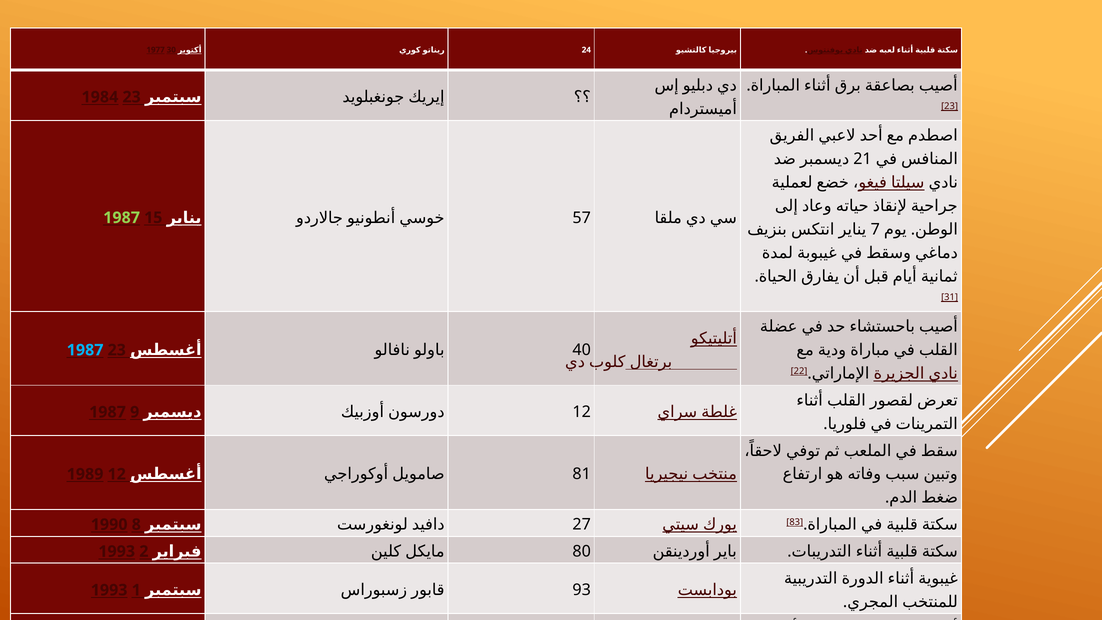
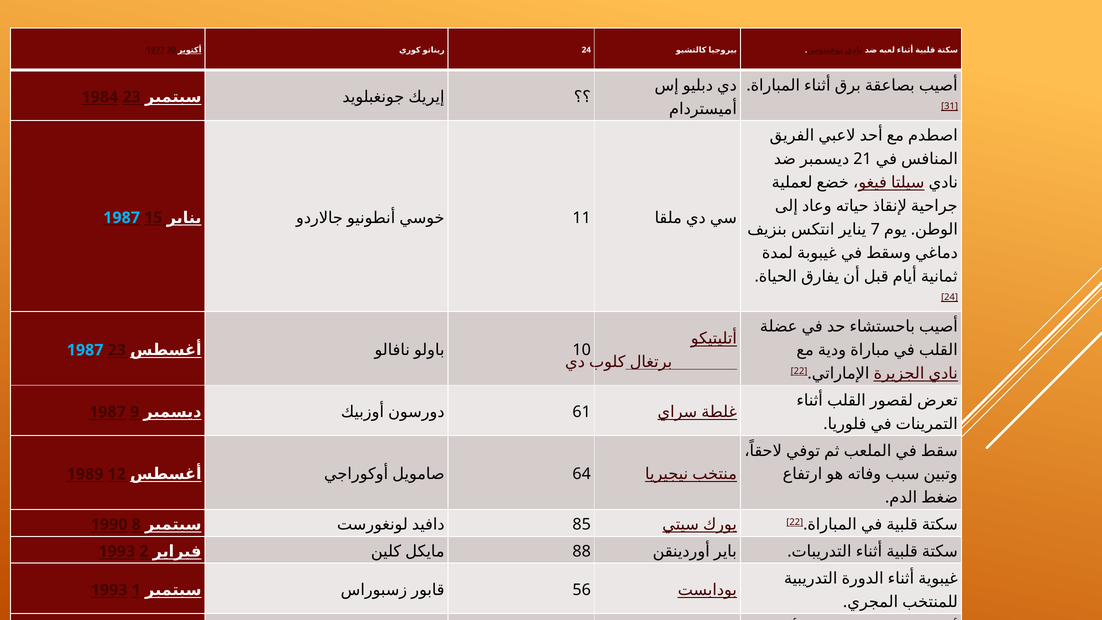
23: 23 -> 31 (950, 106)
1987 colour: light green -> light blue (122, 218)
57: 57 -> 11 (582, 218)
31: 31 -> 24 (950, 297)
40: 40 -> 10 (582, 350)
12: 12 -> 61 (582, 412)
81: 81 -> 64 (582, 474)
83: 83 -> 22 (795, 522)
27: 27 -> 85 (582, 524)
80: 80 -> 88 (582, 551)
93: 93 -> 56 (582, 590)
